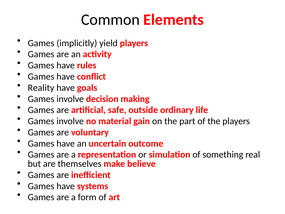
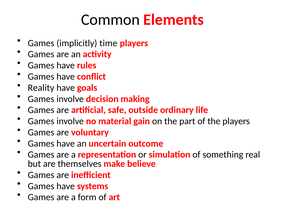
yield: yield -> time (108, 43)
